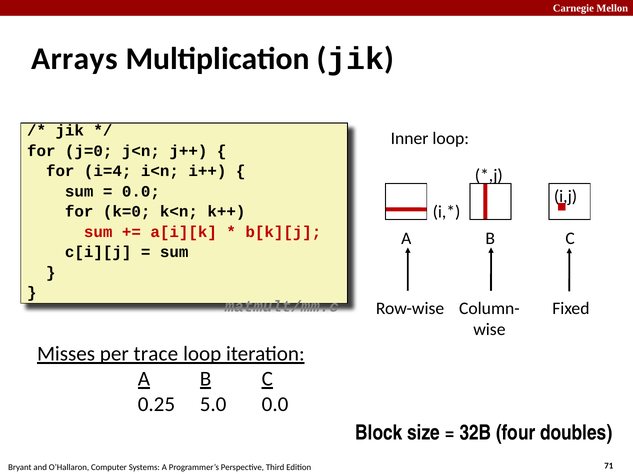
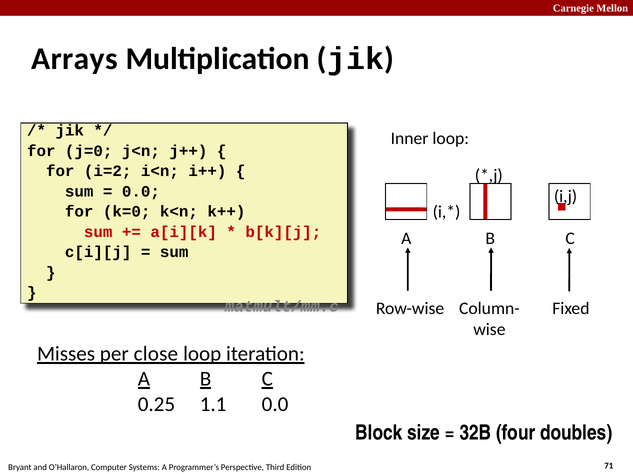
i=4: i=4 -> i=2 (108, 171)
trace: trace -> close (156, 354)
5.0: 5.0 -> 1.1 (213, 405)
